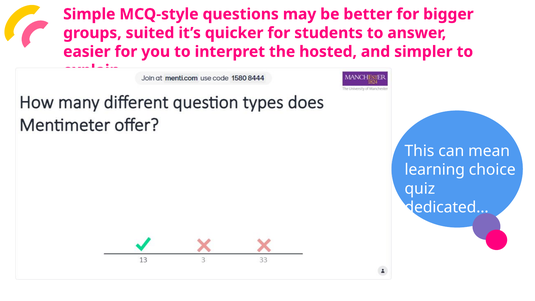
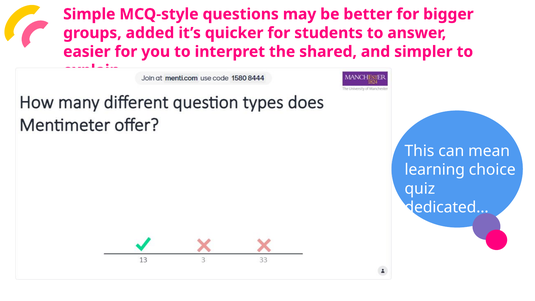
suited: suited -> added (150, 33)
hosted: hosted -> shared (328, 52)
